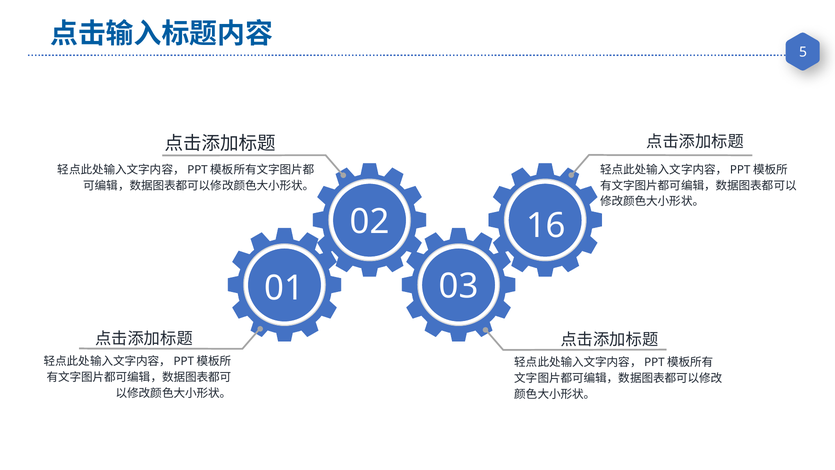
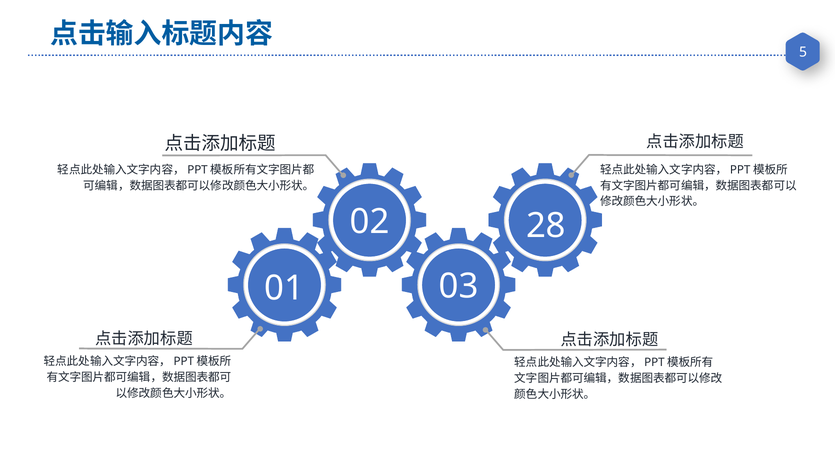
16: 16 -> 28 (546, 226)
